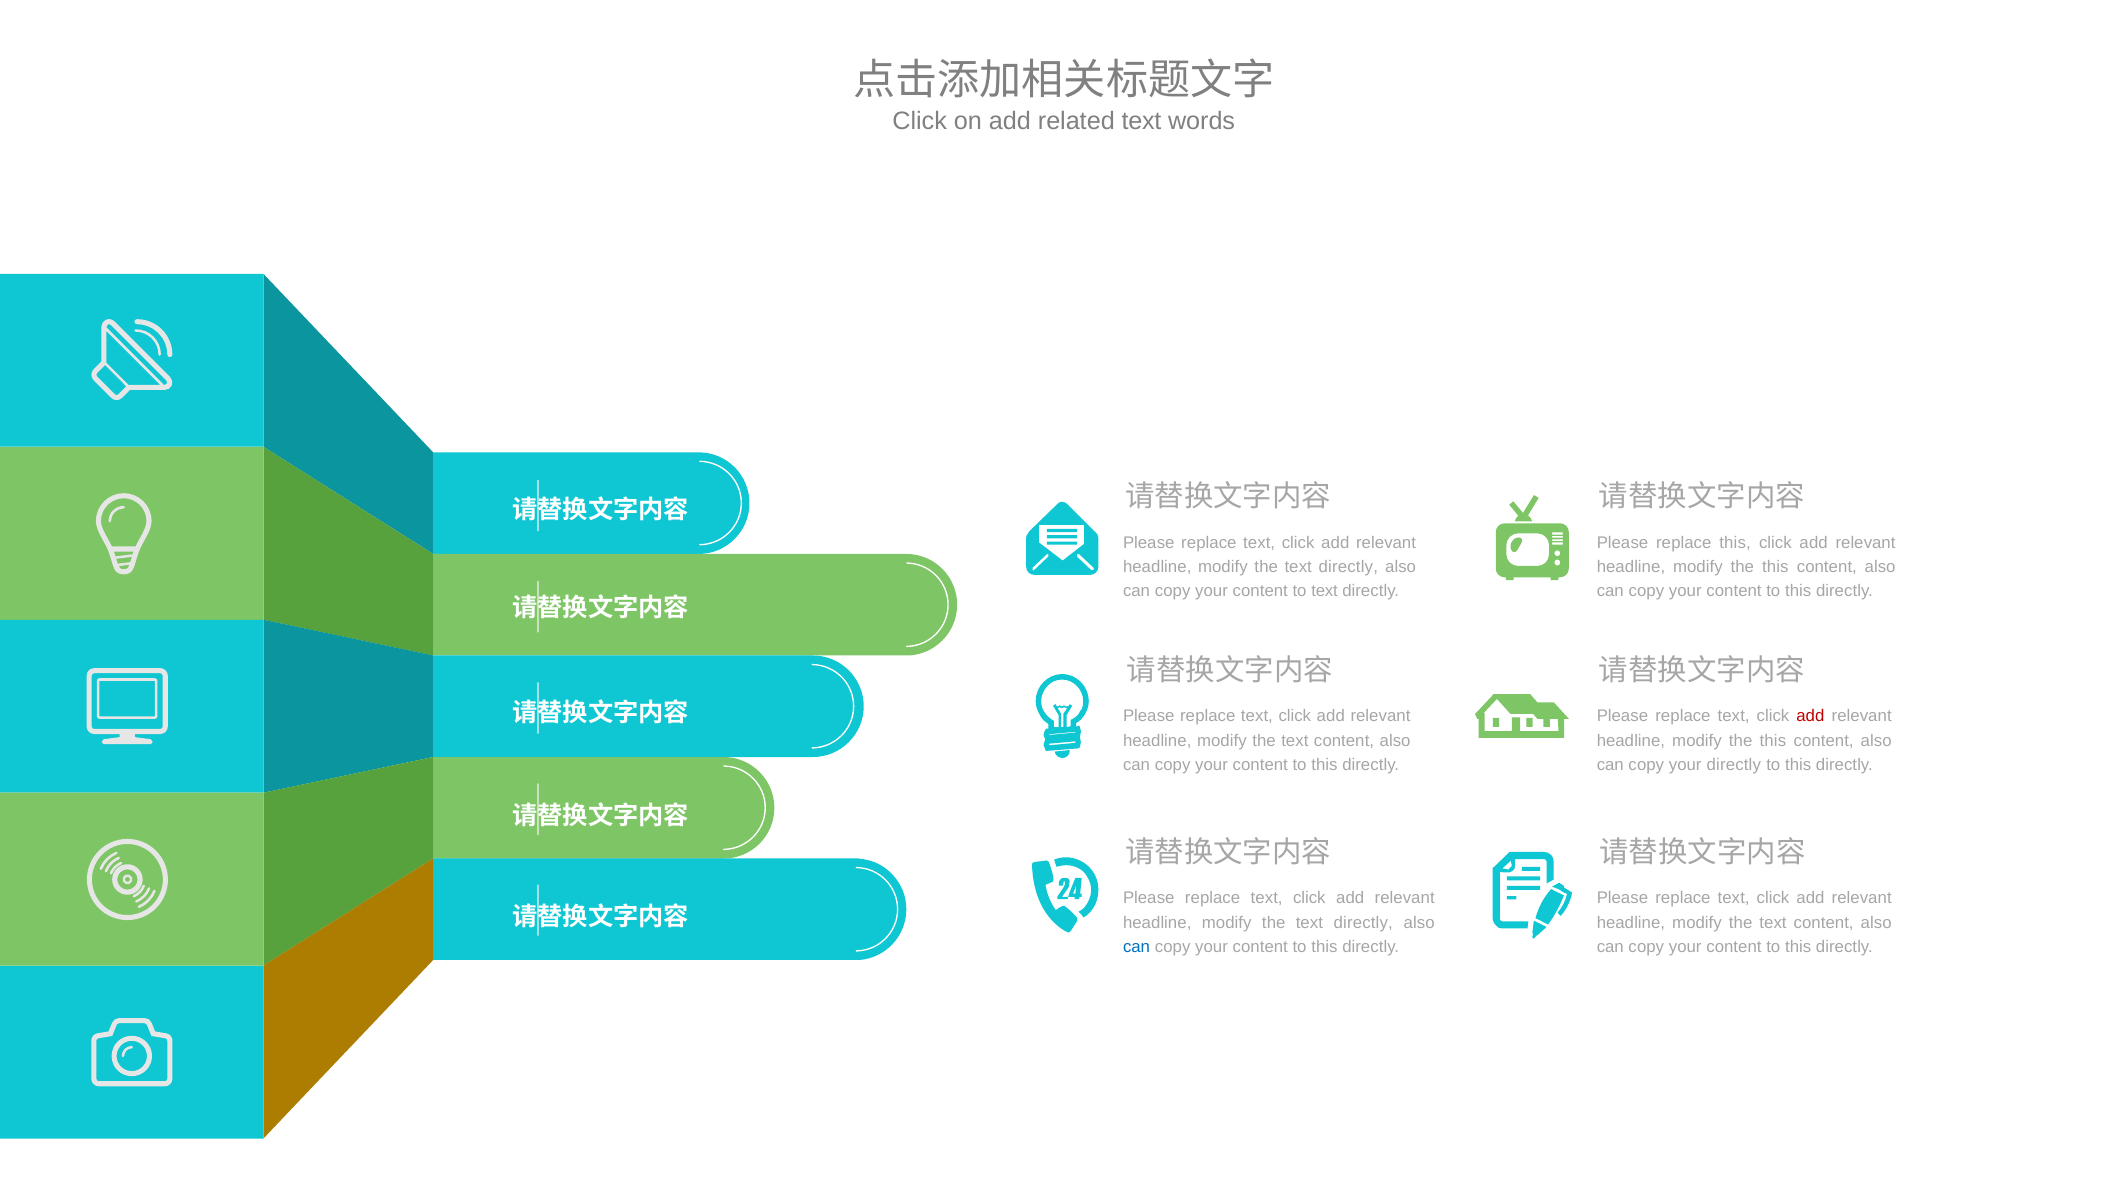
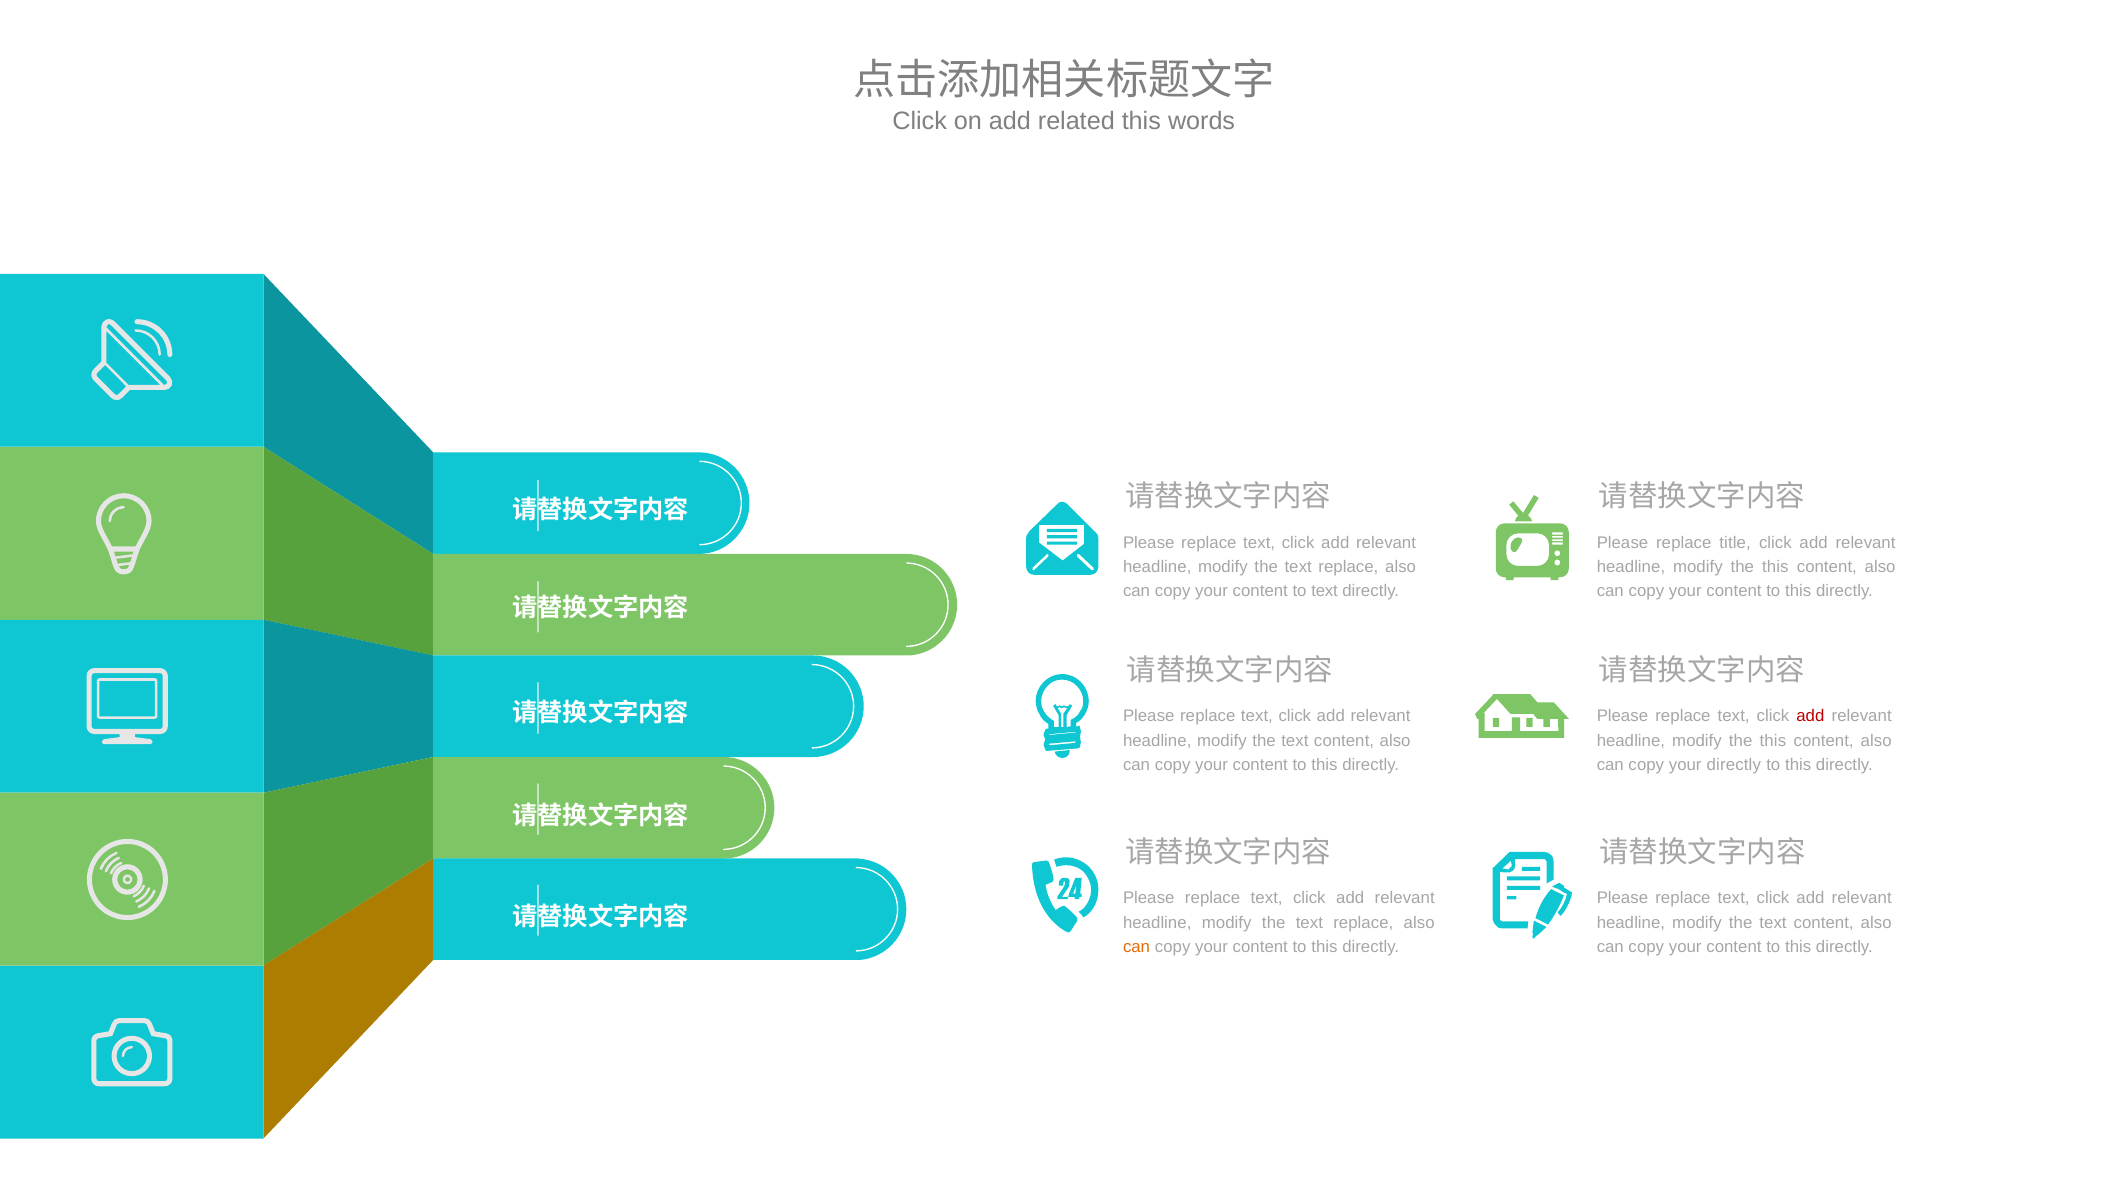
related text: text -> this (1141, 122)
replace this: this -> title (1735, 543)
directly: directly -> replace (1348, 567)
directly: directly -> replace (1363, 922)
can colour: blue -> orange (1137, 947)
